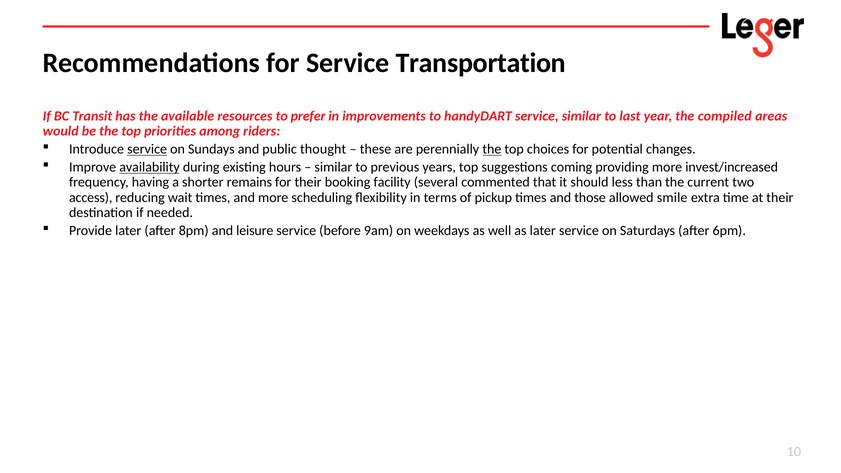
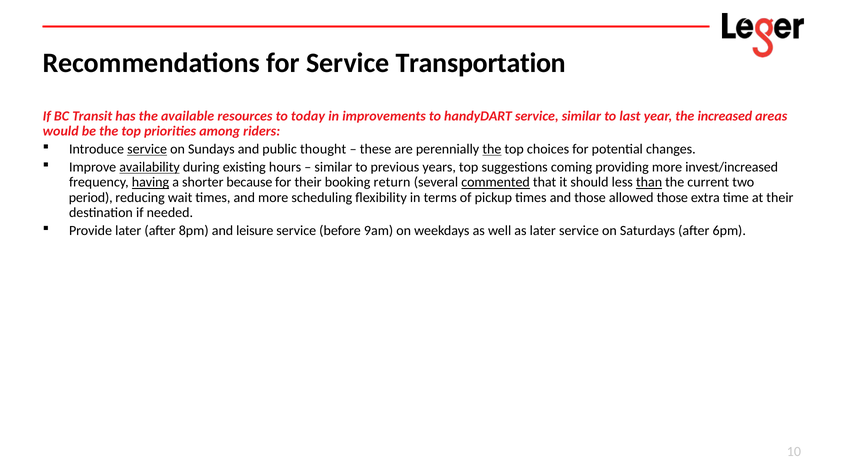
prefer: prefer -> today (308, 116)
compiled: compiled -> increased (725, 116)
having underline: none -> present (150, 182)
remains: remains -> because (249, 182)
facility: facility -> return (392, 182)
commented underline: none -> present (496, 182)
than underline: none -> present (649, 182)
access: access -> period (91, 198)
allowed smile: smile -> those (672, 198)
